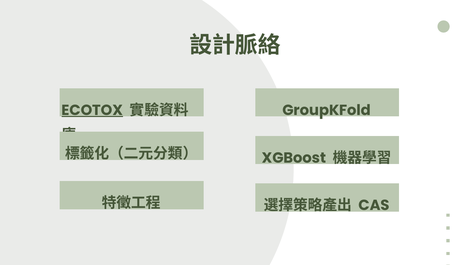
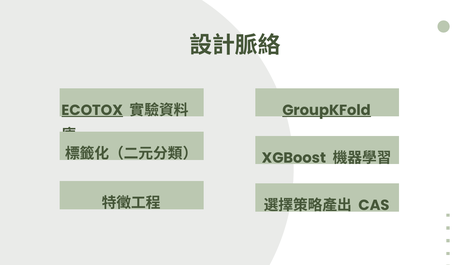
GroupKFold underline: none -> present (327, 110)
